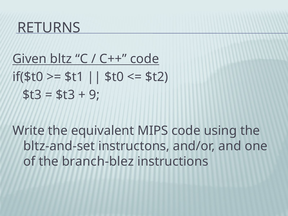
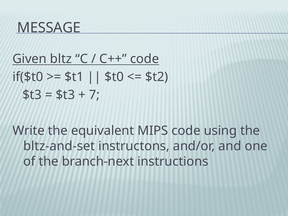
RETURNS: RETURNS -> MESSAGE (49, 28)
9: 9 -> 7 (94, 95)
branch-blez: branch-blez -> branch-next (98, 161)
